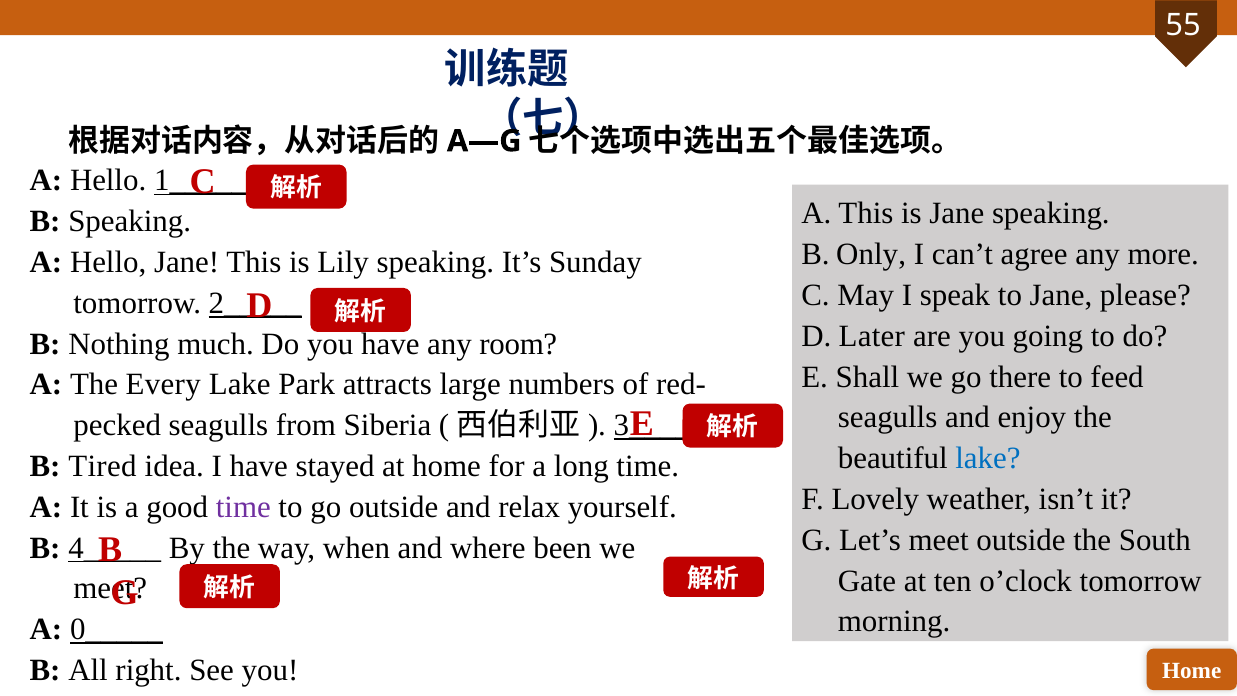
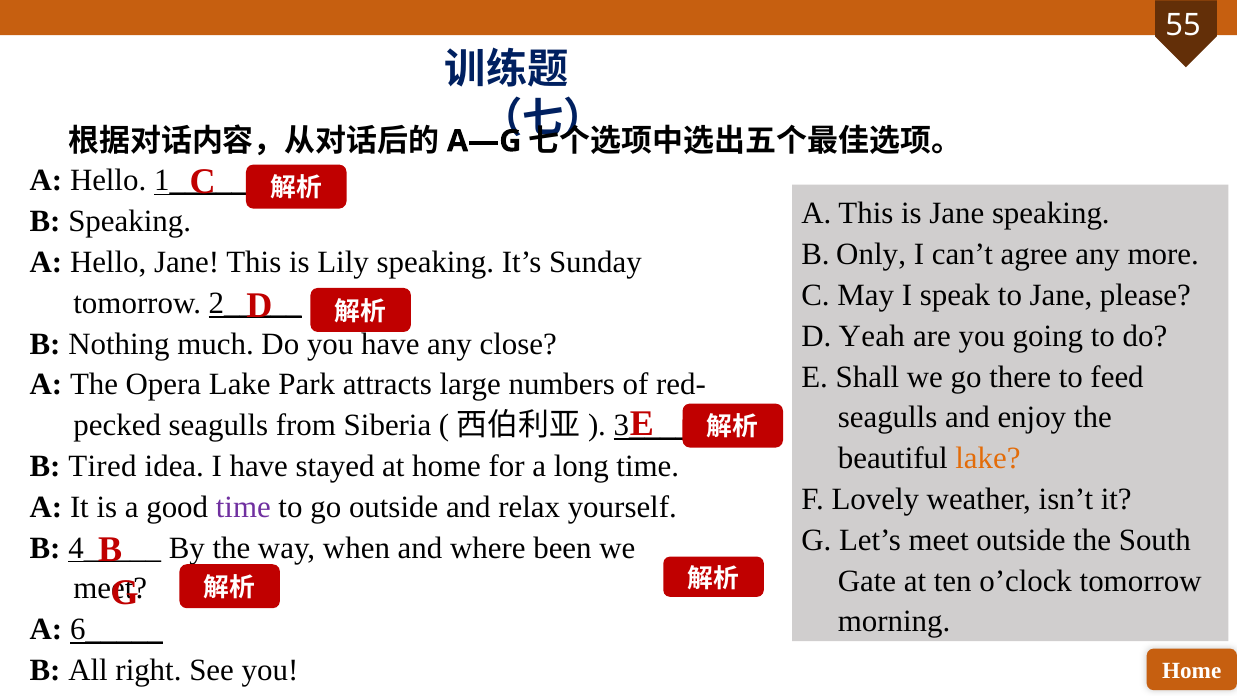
Later: Later -> Yeah (872, 336)
room: room -> close (518, 344)
Every: Every -> Opera (163, 385)
lake colour: blue -> orange (988, 458)
0_____: 0_____ -> 6_____ (116, 629)
